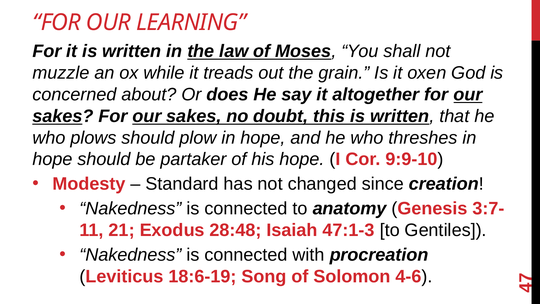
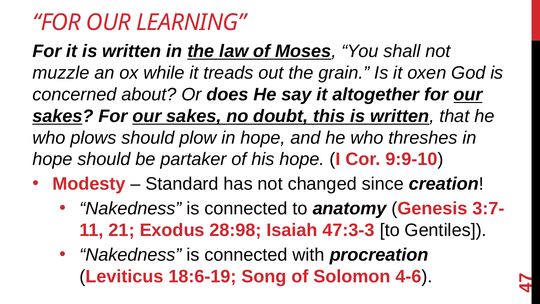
28:48: 28:48 -> 28:98 (236, 230)
47:1-3: 47:1-3 -> 47:3-3 (349, 230)
